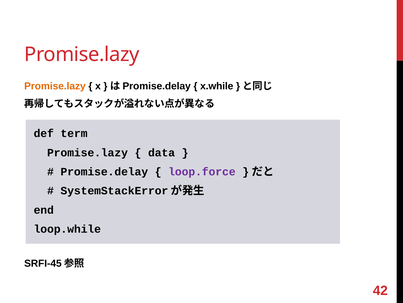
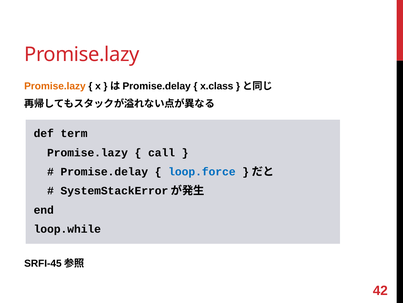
x.while: x.while -> x.class (217, 86)
data: data -> call (162, 152)
loop.force colour: purple -> blue (202, 171)
